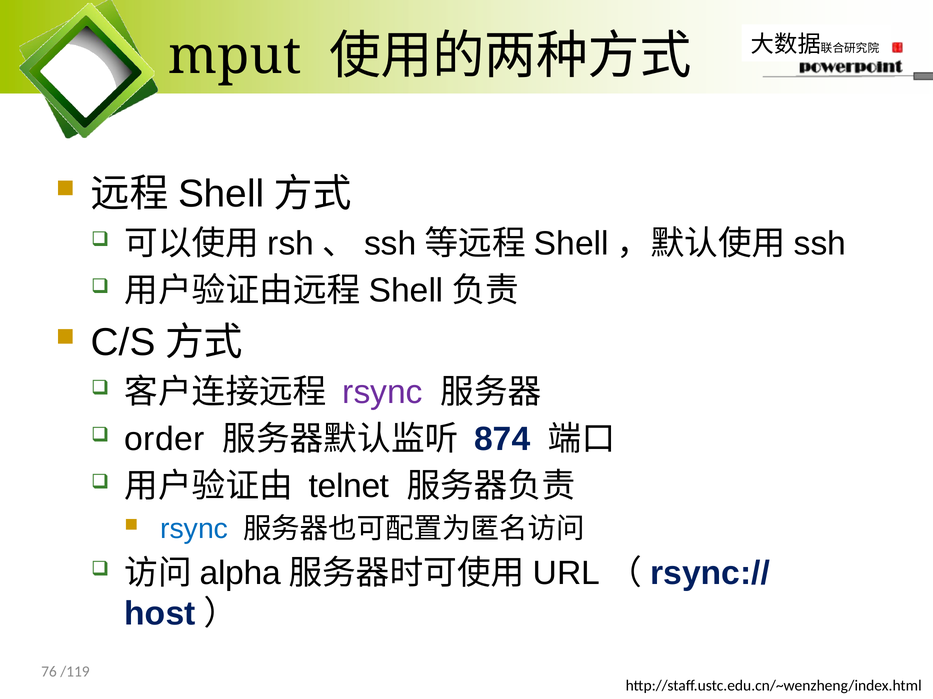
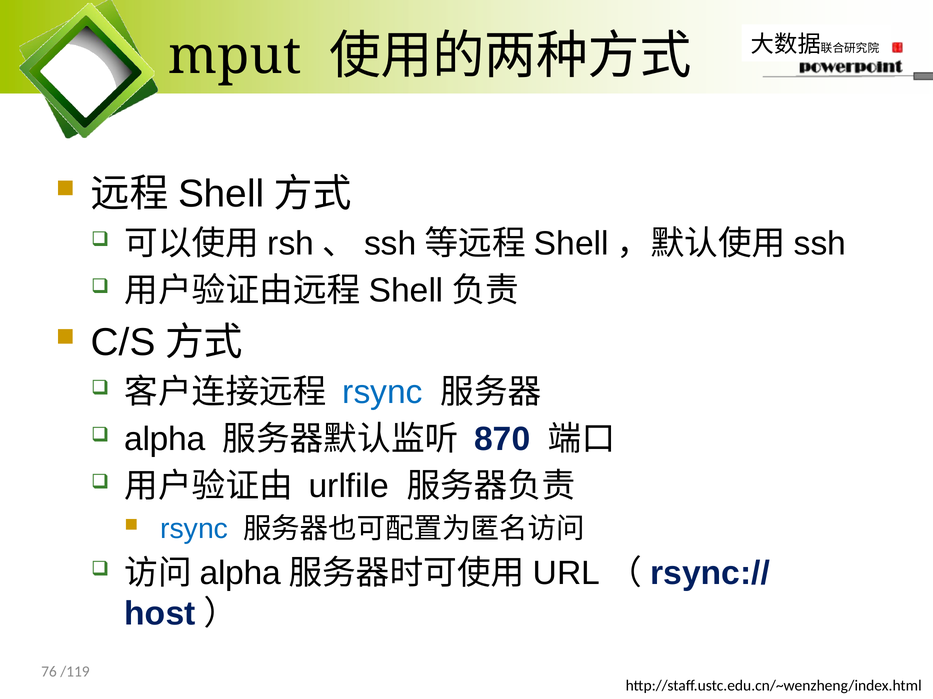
rsync colour: purple -> blue (383, 393)
order: order -> alpha (165, 440)
874: 874 -> 870 (502, 440)
telnet: telnet -> urlfile (349, 487)
